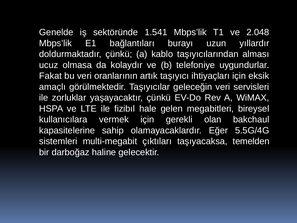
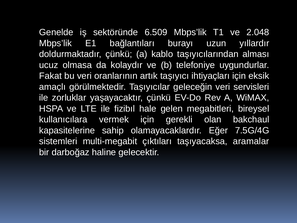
1.541: 1.541 -> 6.509 (156, 32)
5.5G/4G: 5.5G/4G -> 7.5G/4G (252, 130)
temelden: temelden -> aramalar (251, 141)
